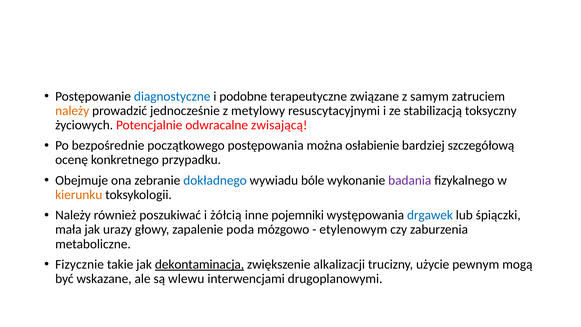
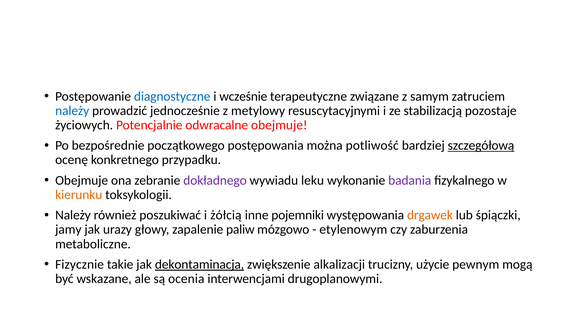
podobne: podobne -> wcześnie (243, 96)
należy colour: orange -> blue (72, 111)
toksyczny: toksyczny -> pozostaje (491, 111)
odwracalne zwisającą: zwisającą -> obejmuje (279, 125)
osłabienie: osłabienie -> potliwość (372, 145)
szczegółową underline: none -> present (481, 145)
dokładnego colour: blue -> purple (215, 180)
bóle: bóle -> leku (313, 180)
drgawek colour: blue -> orange (430, 215)
mała: mała -> jamy (68, 229)
poda: poda -> paliw (240, 229)
wlewu: wlewu -> ocenia (186, 279)
